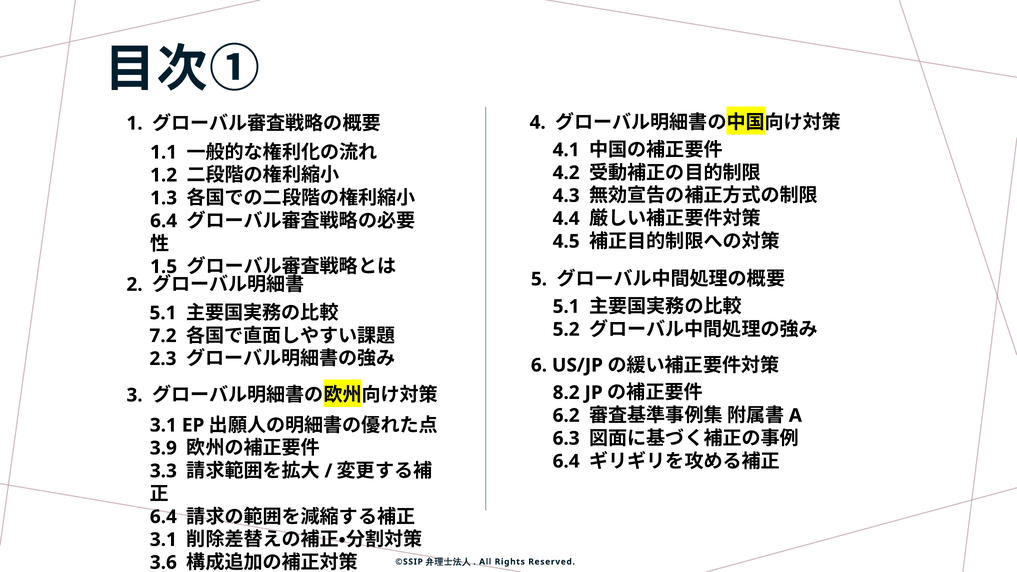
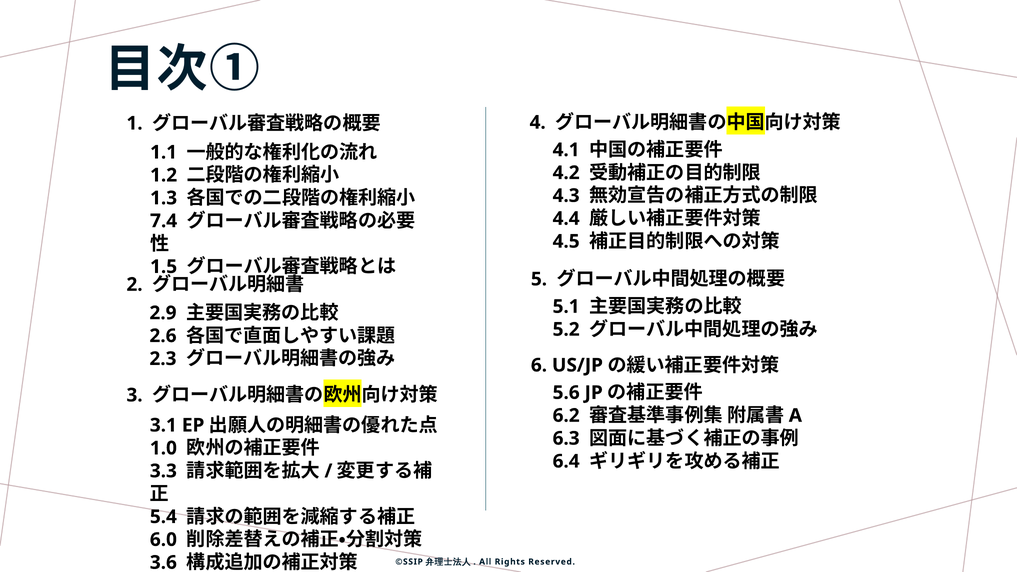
6.4: 6.4 -> 7.4 (164, 221)
5.1: 5.1 -> 2.9 (163, 313)
7.2: 7.2 -> 2.6 (163, 336)
8.2: 8.2 -> 5.6 (566, 393)
3.9: 3.9 -> 1.0 (163, 448)
6.4: 6.4 -> 5.4 (163, 517)
3.1: 3.1 -> 6.0 (163, 540)
